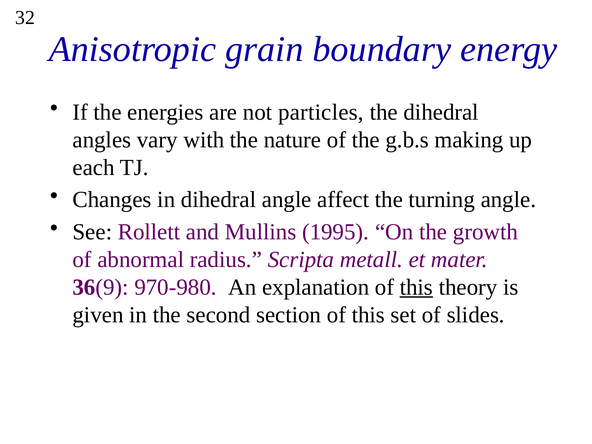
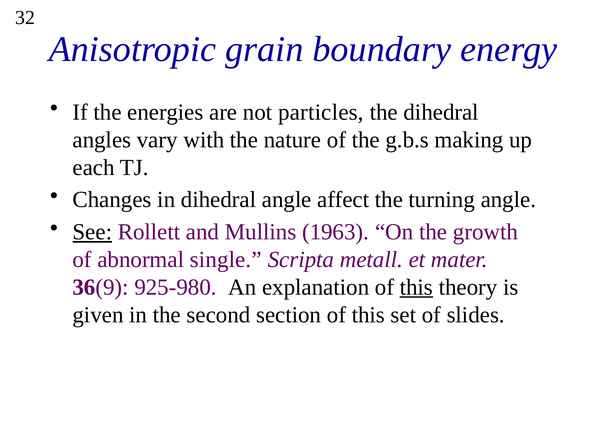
See underline: none -> present (92, 232)
1995: 1995 -> 1963 (336, 232)
radius: radius -> single (226, 260)
970-980: 970-980 -> 925-980 (176, 287)
